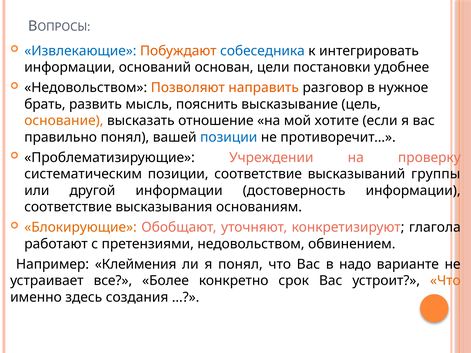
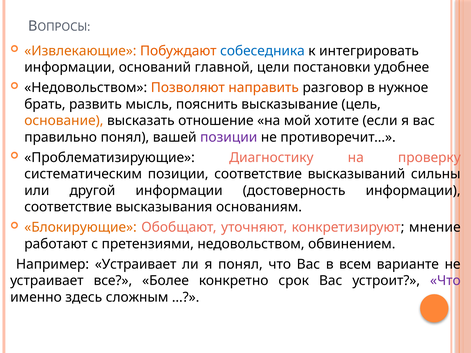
Извлекающие colour: blue -> orange (80, 51)
основан: основан -> главной (224, 67)
позиции colour: blue -> purple (229, 137)
Учреждении: Учреждении -> Диагностику (271, 158)
группы: группы -> сильны (436, 174)
глагола: глагола -> мнение (435, 228)
Например Клеймения: Клеймения -> Устраивает (136, 264)
надо: надо -> всем (355, 264)
Что colour: orange -> purple (445, 281)
создания: создания -> сложным (137, 297)
